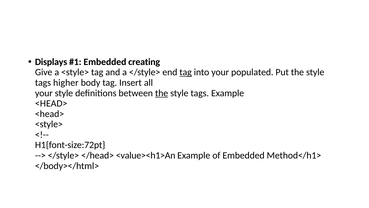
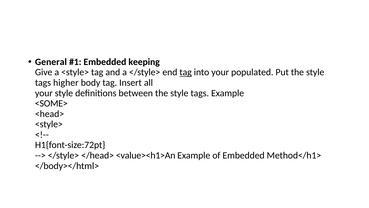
Displays: Displays -> General (51, 62)
creating: creating -> keeping (144, 62)
the underline: present -> none (162, 93)
<HEAD>: <HEAD> -> <SOME> (51, 103)
